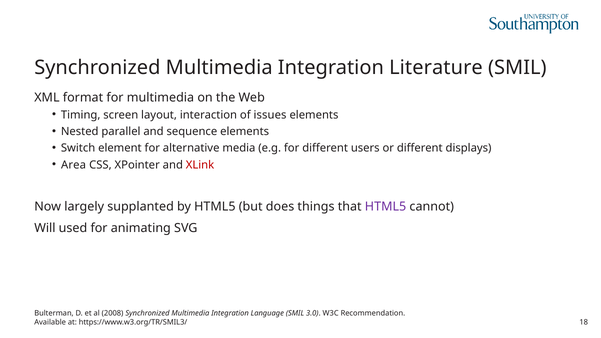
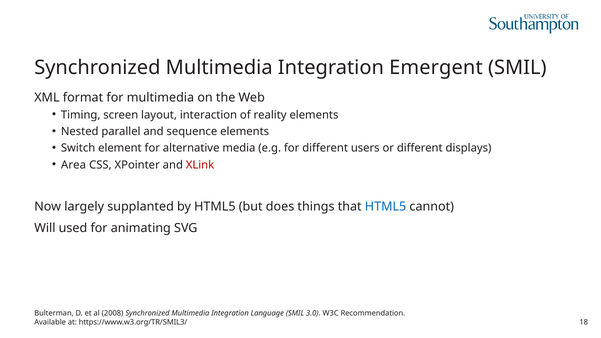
Literature: Literature -> Emergent (436, 68)
issues: issues -> reality (270, 115)
HTML5 colour: purple -> blue (386, 207)
